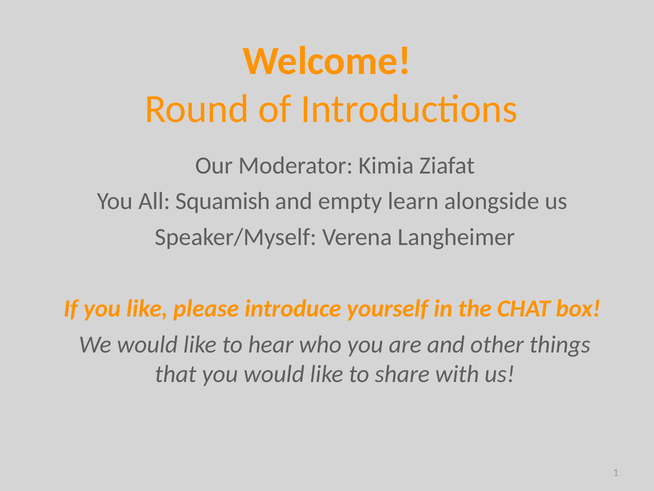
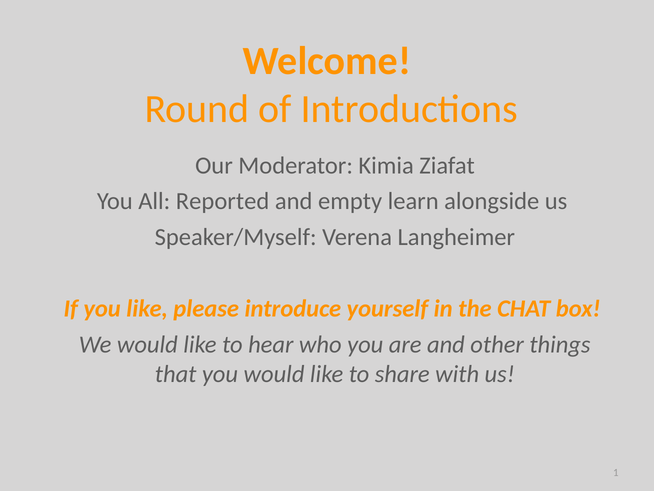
Squamish: Squamish -> Reported (223, 201)
